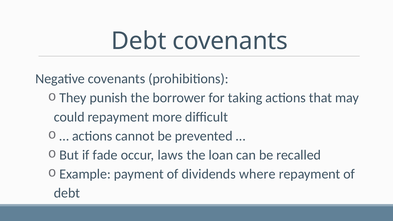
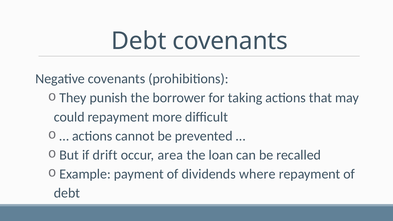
fade: fade -> drift (105, 155)
laws: laws -> area (170, 155)
